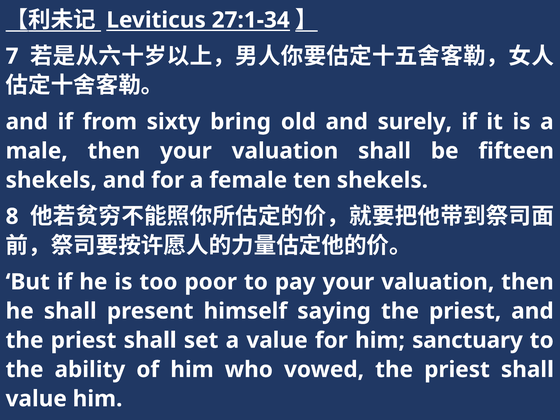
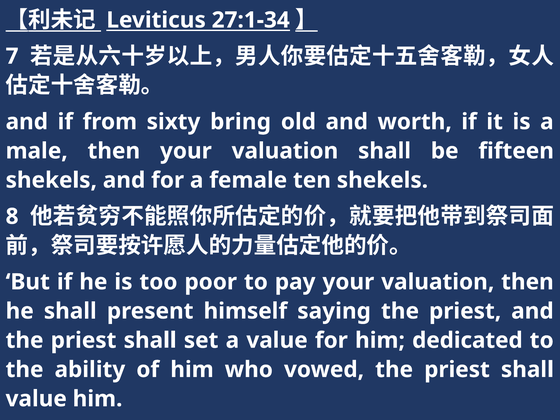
surely: surely -> worth (415, 122)
sanctuary: sanctuary -> dedicated (467, 340)
